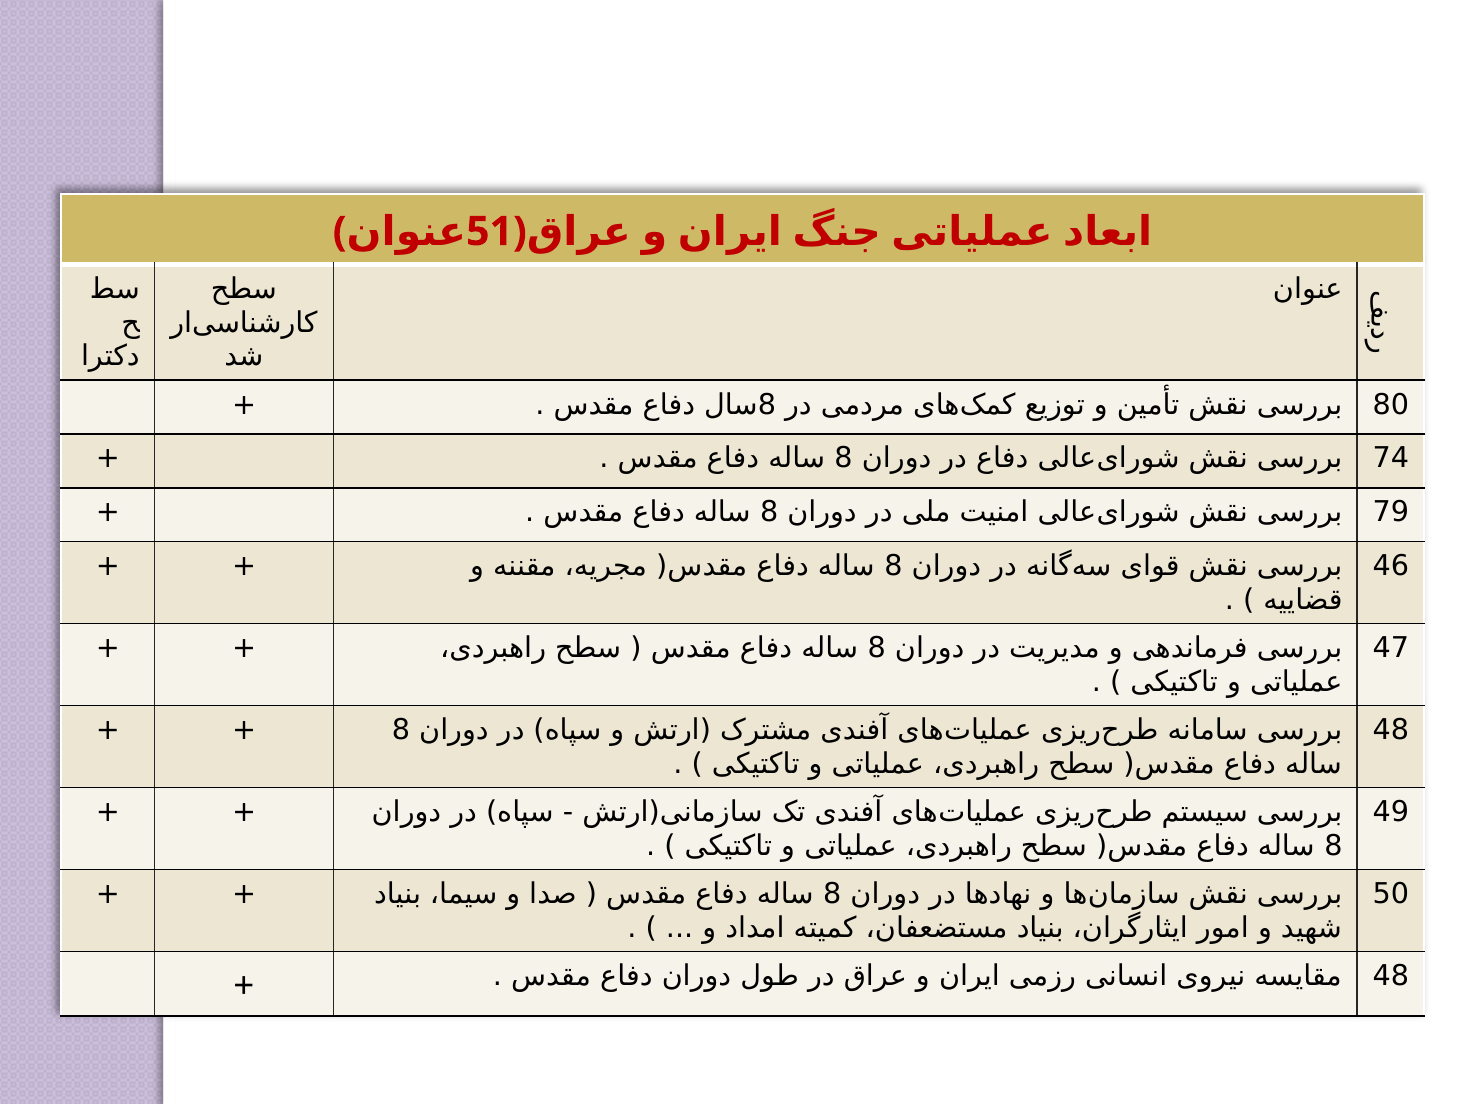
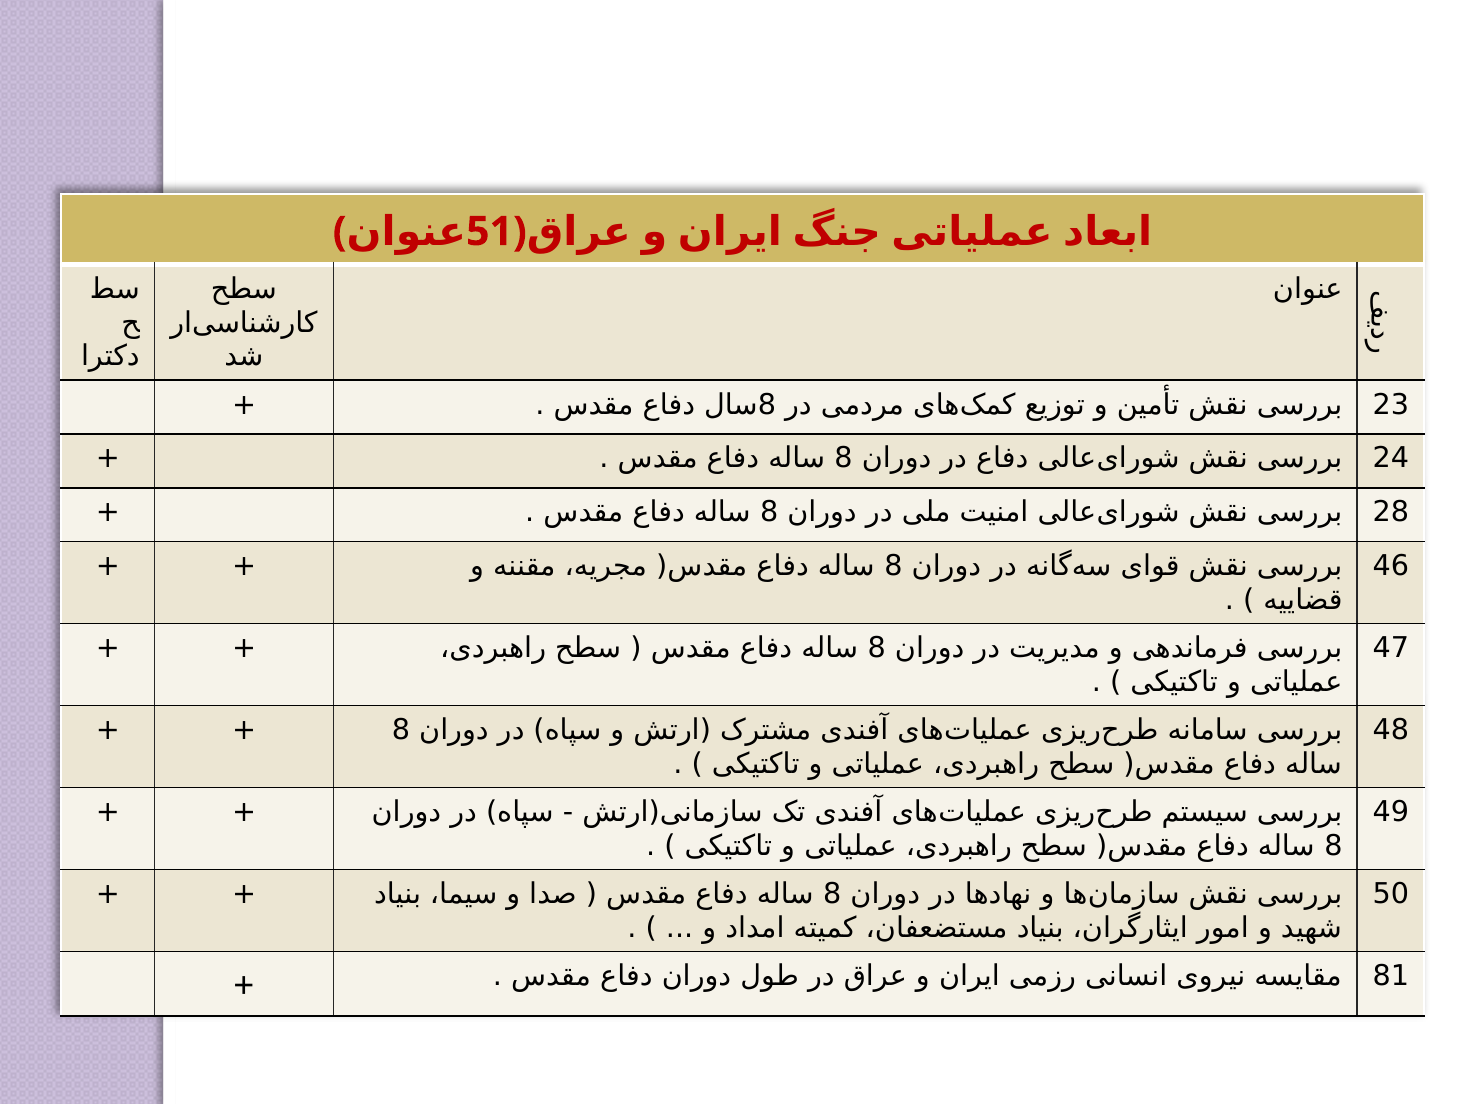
80: 80 -> 23 (1391, 405)
74: 74 -> 24 (1391, 459)
79: 79 -> 28 (1391, 513)
48: 48 -> 81 (1391, 977)
